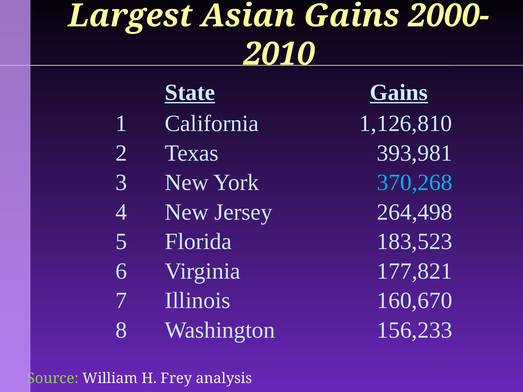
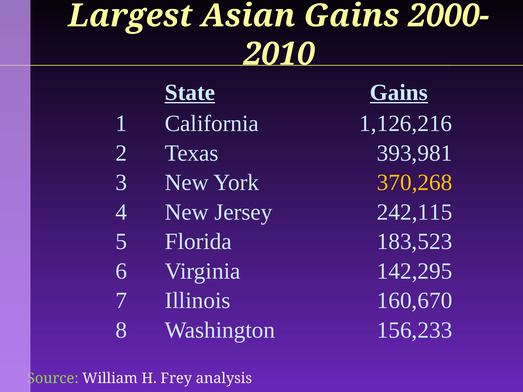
1,126,810: 1,126,810 -> 1,126,216 (406, 124)
370,268 colour: light blue -> yellow (415, 183)
264,498: 264,498 -> 242,115 (415, 212)
177,821: 177,821 -> 142,295 (415, 271)
